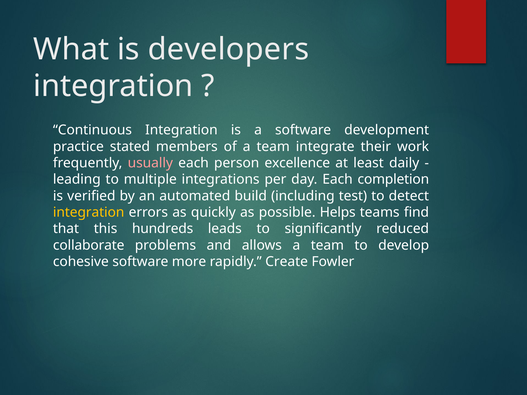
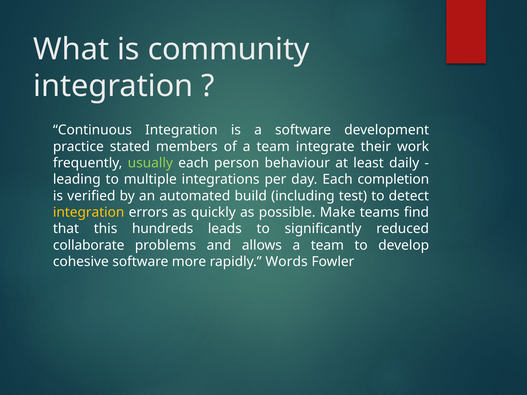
developers: developers -> community (229, 49)
usually colour: pink -> light green (150, 163)
excellence: excellence -> behaviour (297, 163)
Helps: Helps -> Make (338, 212)
Create: Create -> Words (287, 262)
